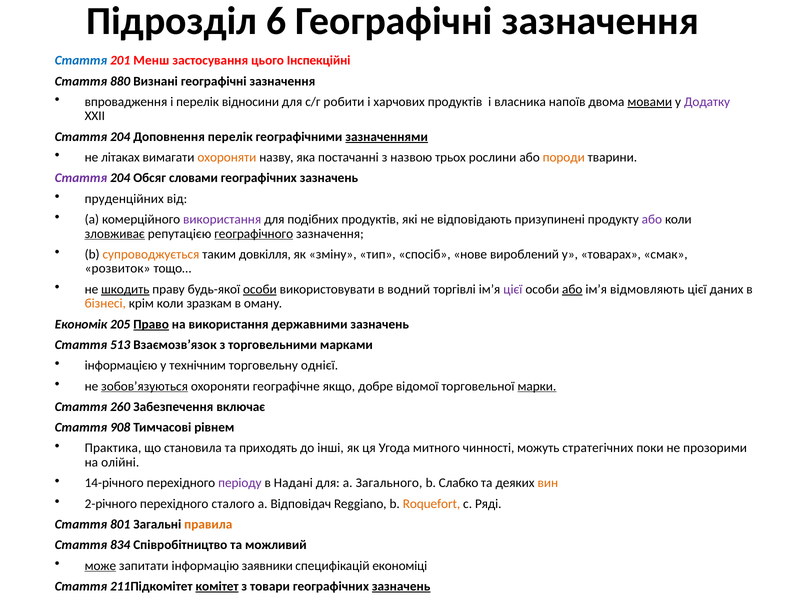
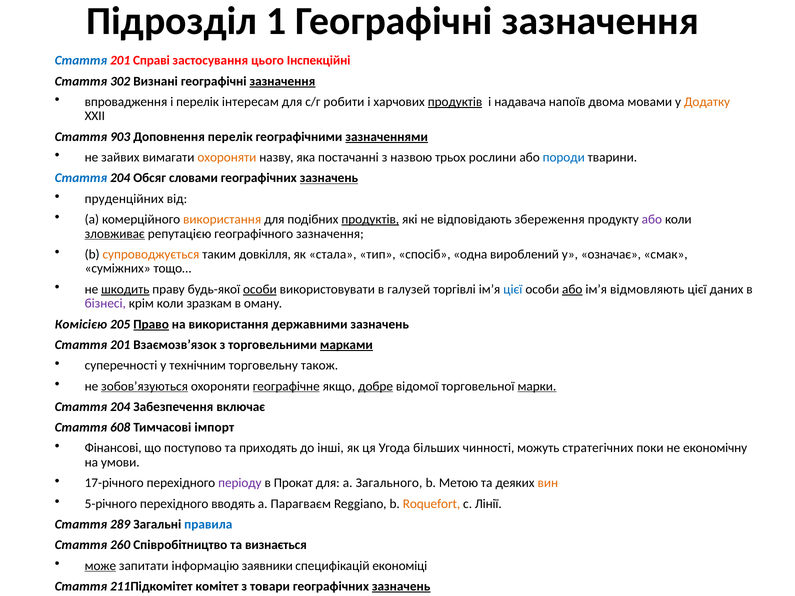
6: 6 -> 1 (276, 21)
Менш: Менш -> Справі (151, 61)
880: 880 -> 302 (120, 81)
зазначення underline: none -> present (282, 81)
відносини: відносини -> інтересам (250, 102)
продуктів underline: none -> present (455, 102)
власника: власника -> надавача (520, 102)
мовами underline: present -> none (650, 102)
Додатку colour: purple -> orange (707, 102)
204: 204 -> 903 (120, 137)
літаках: літаках -> зайвих (120, 157)
породи colour: orange -> blue (564, 157)
Стаття colour: purple -> blue (81, 178)
зазначень underline: none -> present (329, 178)
використання colour: purple -> orange (222, 219)
продуктів underline: none -> present (370, 219)
призупинені: призупинені -> збереження (550, 219)
географічного underline: present -> none (254, 234)
зміну: зміну -> стала (333, 254)
нове: нове -> одна (470, 254)
товарах: товарах -> означає (611, 254)
розвиток: розвиток -> суміжних (118, 269)
водний: водний -> галузей (409, 289)
цієї colour: purple -> blue (513, 289)
бізнесі colour: orange -> purple (105, 304)
Економік: Економік -> Комісією (81, 324)
513: 513 -> 201 (120, 345)
марками underline: none -> present (346, 345)
інформацією: інформацією -> суперечності (121, 366)
однієї: однієї -> також (320, 366)
географічне underline: none -> present (286, 386)
добре underline: none -> present (376, 386)
260: 260 -> 204 (120, 407)
908: 908 -> 608 (120, 428)
рівнем: рівнем -> імпорт (214, 428)
Практика: Практика -> Фінансові (113, 448)
становила: становила -> поступово (193, 448)
митного: митного -> більших (436, 448)
прозорими: прозорими -> економічну (715, 448)
олійні: олійні -> умови (120, 463)
14-річного: 14-річного -> 17-річного (114, 483)
Надані: Надані -> Прокат (293, 483)
Слабко: Слабко -> Метою (459, 483)
2-річного: 2-річного -> 5-річного (111, 504)
сталого: сталого -> вводять (233, 504)
Відповідач: Відповідач -> Парагваєм (301, 504)
Ряді: Ряді -> Лінії (488, 504)
801: 801 -> 289 (120, 525)
правила colour: orange -> blue (208, 525)
834: 834 -> 260 (120, 545)
можливий: можливий -> визнається (276, 545)
комітет underline: present -> none (217, 587)
